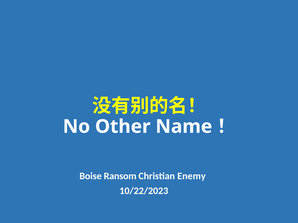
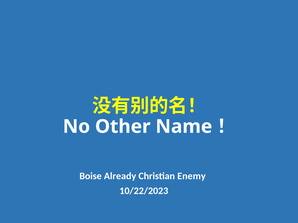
Ransom: Ransom -> Already (120, 176)
